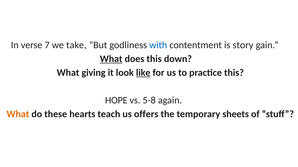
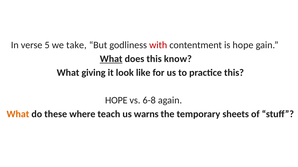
7: 7 -> 5 (47, 45)
with colour: blue -> red (158, 45)
is story: story -> hope (243, 45)
down: down -> know (178, 59)
like underline: present -> none (143, 73)
5-8: 5-8 -> 6-8 (149, 101)
hearts: hearts -> where (82, 114)
offers: offers -> warns (146, 114)
